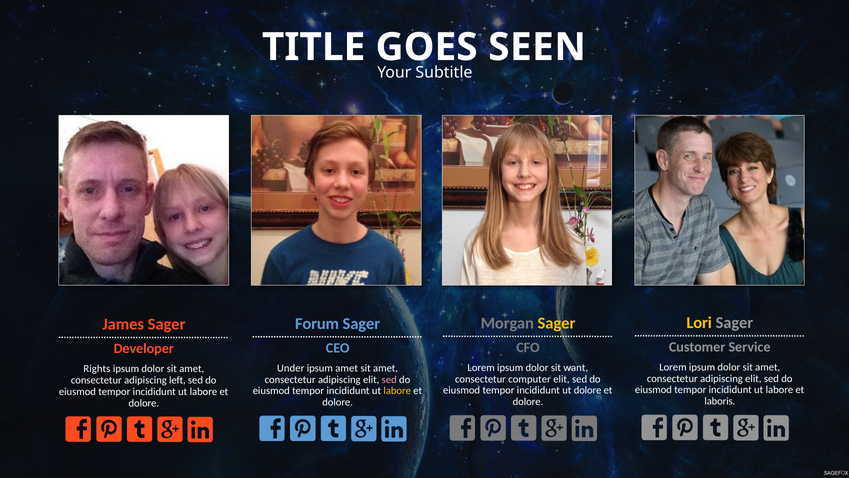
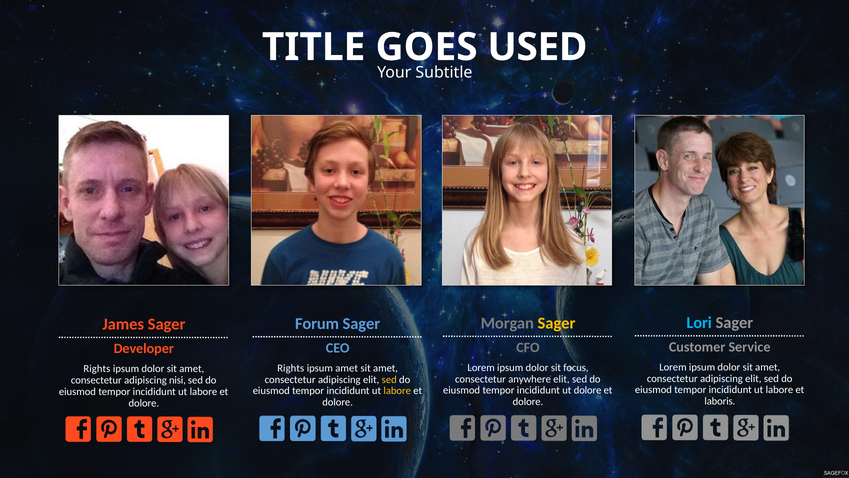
SEEN: SEEN -> USED (537, 47)
Lori colour: yellow -> light blue (699, 322)
want: want -> focus (576, 367)
Under: Under -> Rights (291, 368)
computer: computer -> anywhere (530, 379)
sed colour: pink -> yellow (389, 379)
left: left -> nisi (177, 380)
